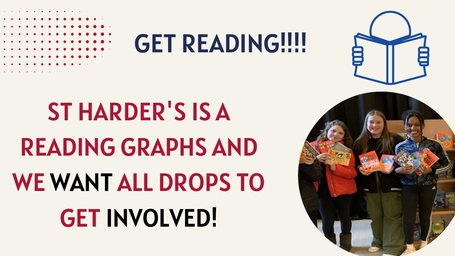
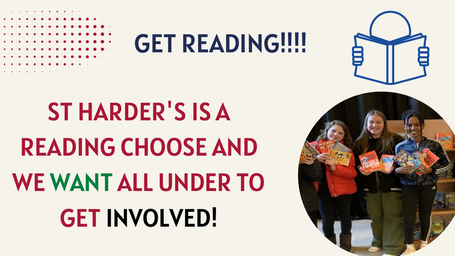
GRAPHS: GRAPHS -> CHOOSE (164, 148)
WANT colour: black -> green (82, 183)
DROPS: DROPS -> UNDER (195, 183)
